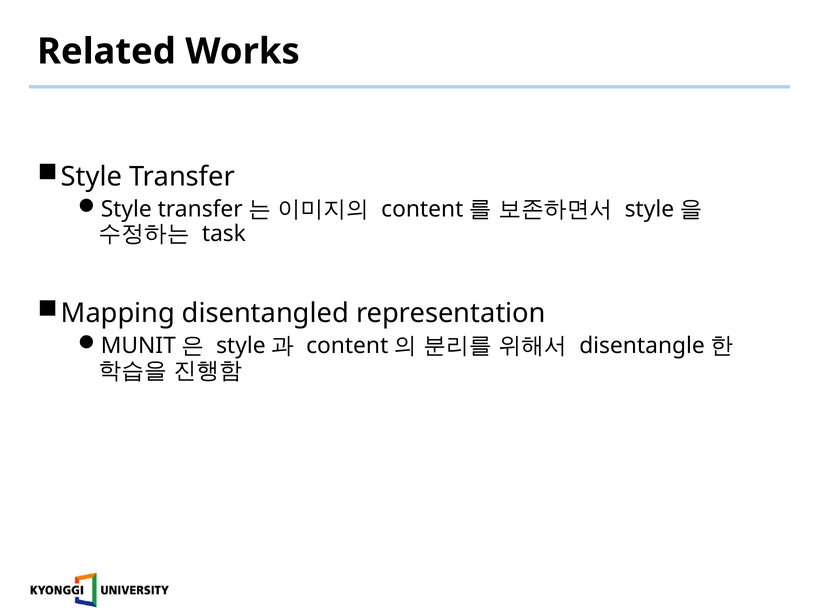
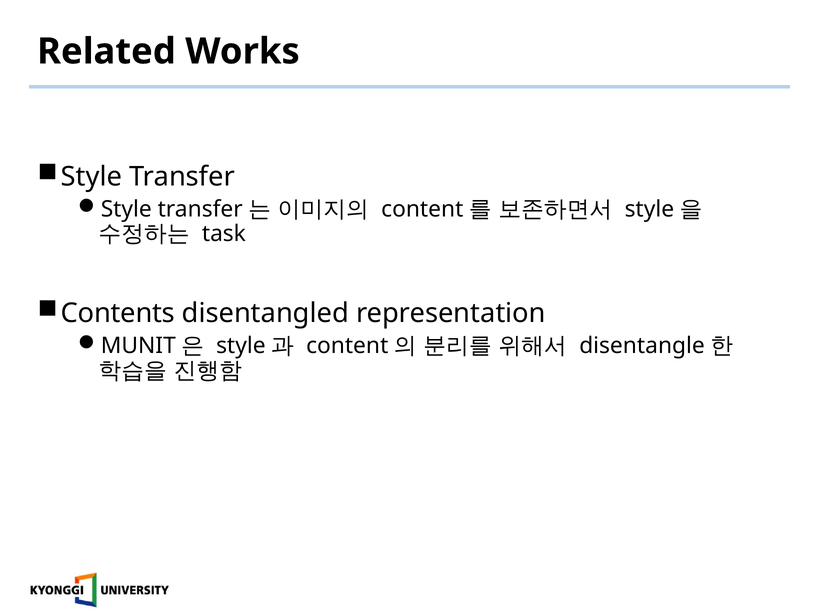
Mapping: Mapping -> Contents (118, 313)
